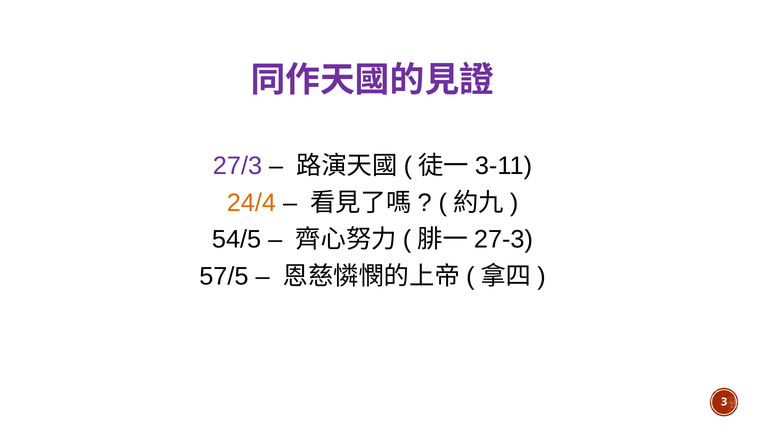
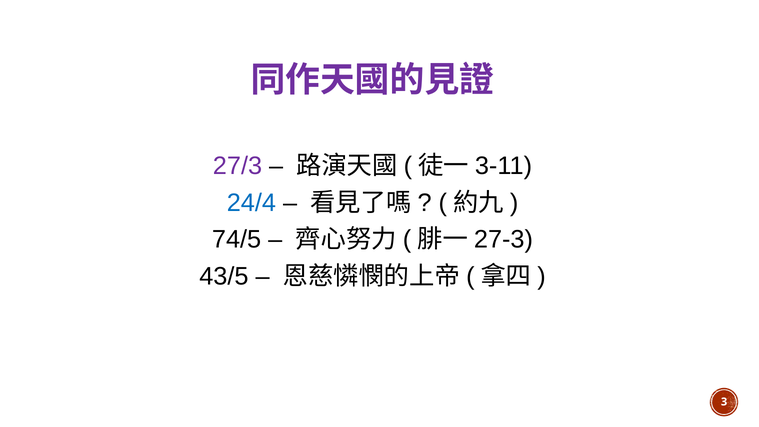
24/4 colour: orange -> blue (251, 203)
54/5: 54/5 -> 74/5 (237, 239)
57/5: 57/5 -> 43/5 (224, 276)
